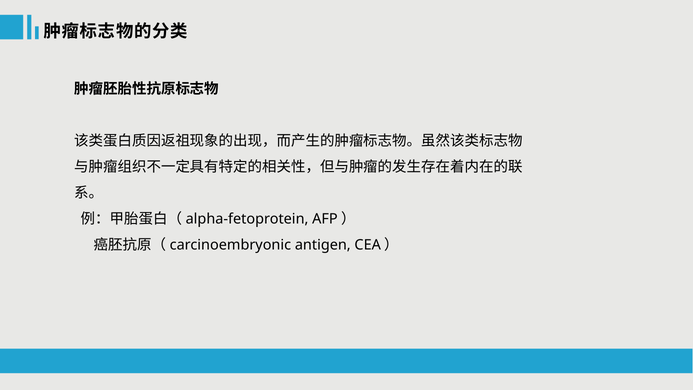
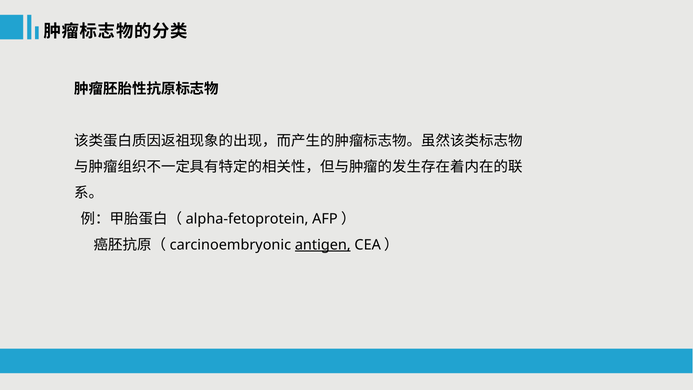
antigen underline: none -> present (323, 245)
